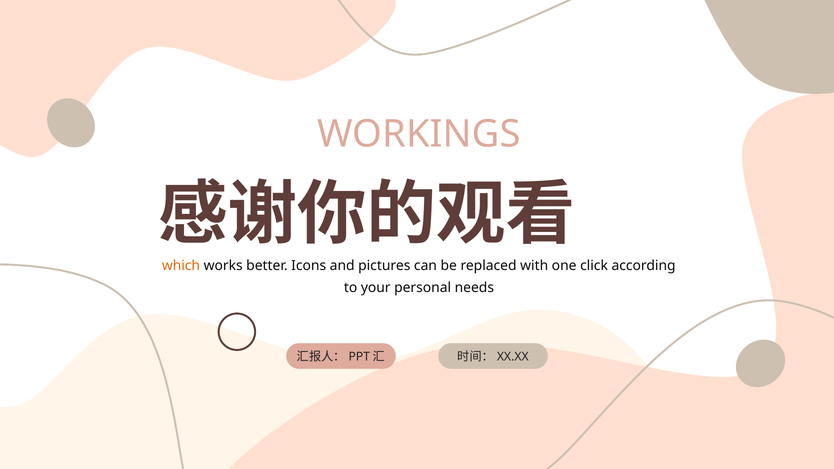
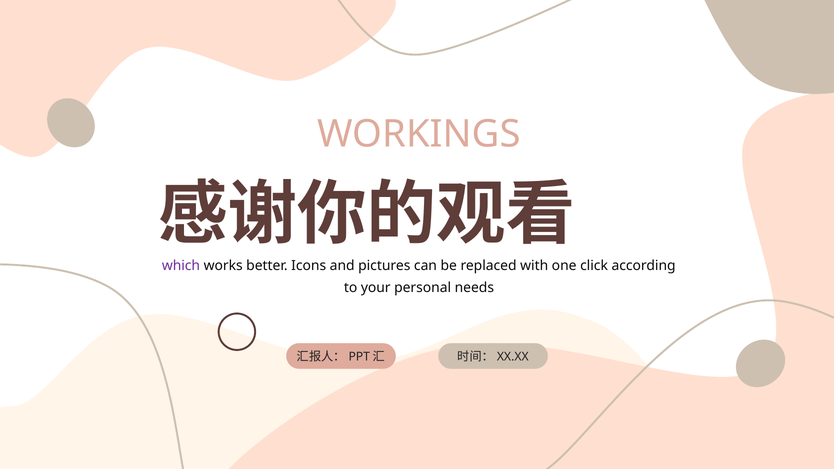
which colour: orange -> purple (181, 266)
